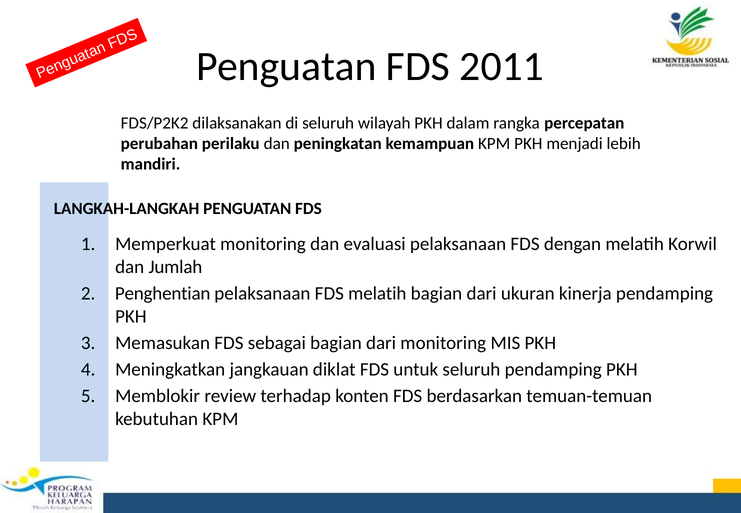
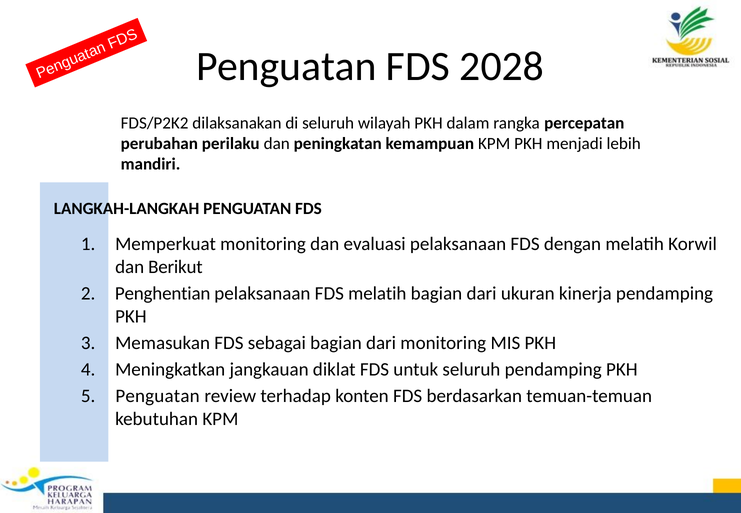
2011: 2011 -> 2028 (502, 66)
Jumlah: Jumlah -> Berikut (175, 267)
Memblokir: Memblokir -> Penguatan (158, 396)
